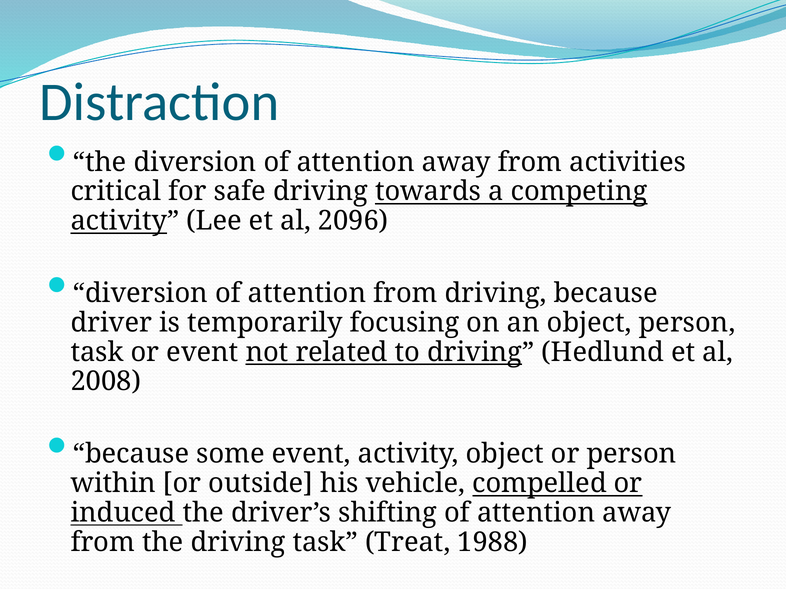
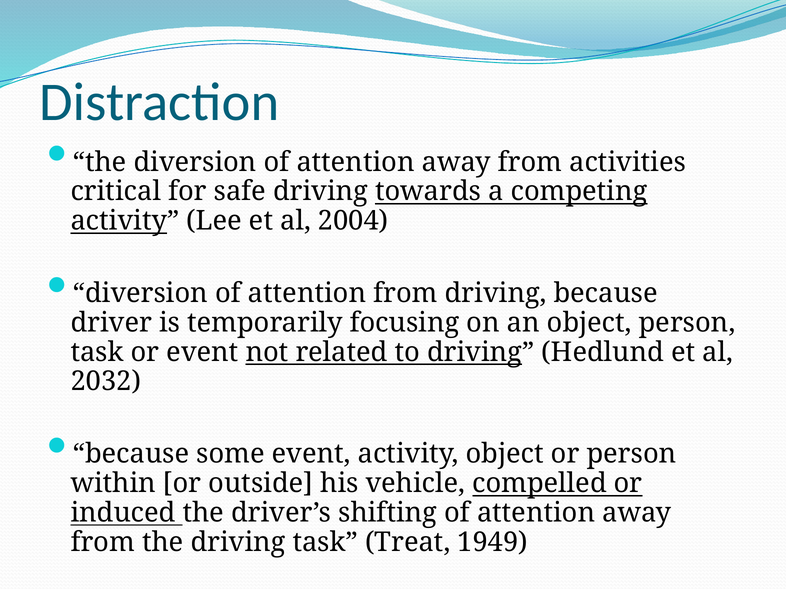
2096: 2096 -> 2004 (353, 221)
2008: 2008 -> 2032 (106, 382)
1988: 1988 -> 1949 (493, 543)
